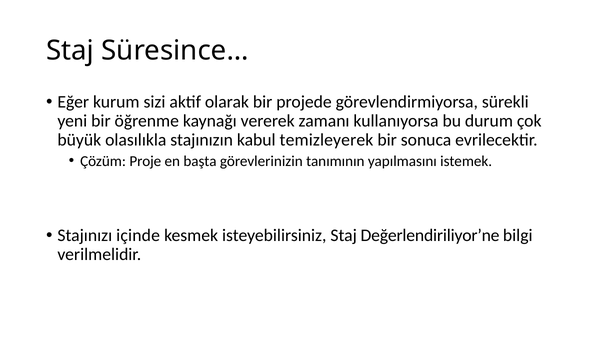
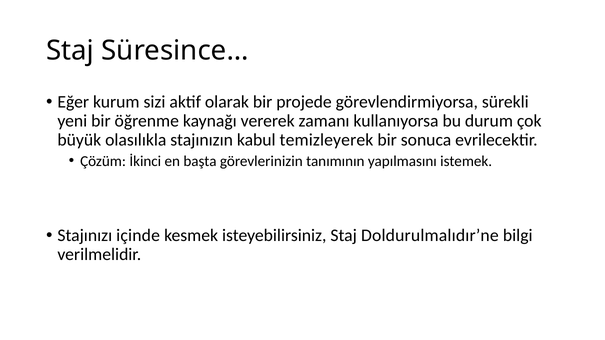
Proje: Proje -> İkinci (145, 161)
Değerlendiriliyor’ne: Değerlendiriliyor’ne -> Doldurulmalıdır’ne (430, 236)
